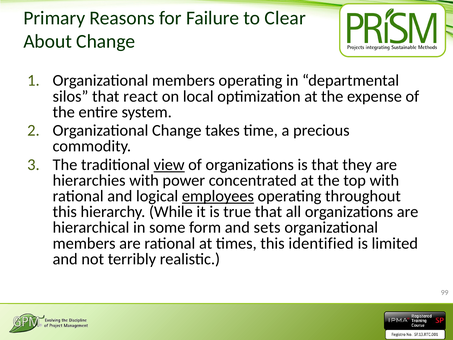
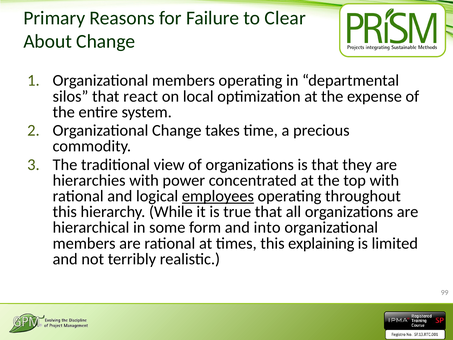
view underline: present -> none (169, 165)
sets: sets -> into (267, 227)
identified: identified -> explaining (321, 243)
